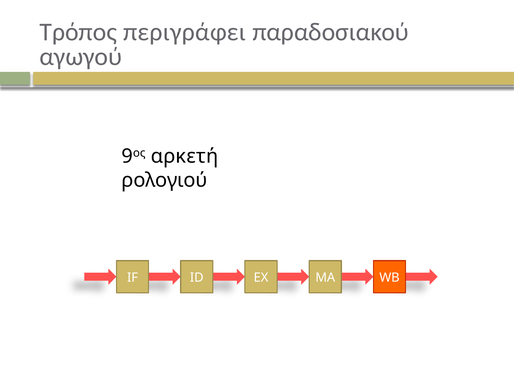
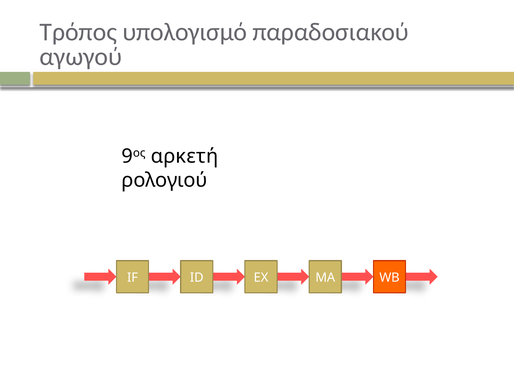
περιγράφει: περιγράφει -> υπολογισμό (185, 32)
